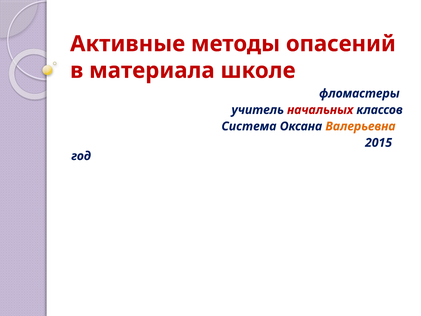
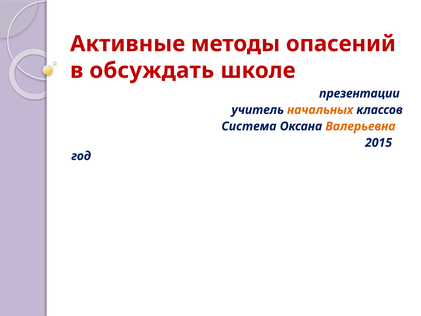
материала: материала -> обсуждать (152, 70)
фломастеры: фломастеры -> презентации (359, 93)
начальных colour: red -> orange (320, 110)
